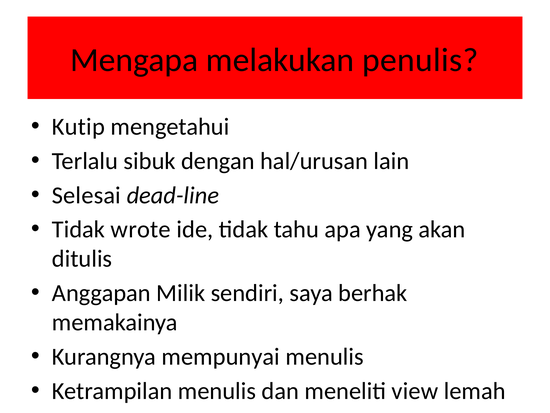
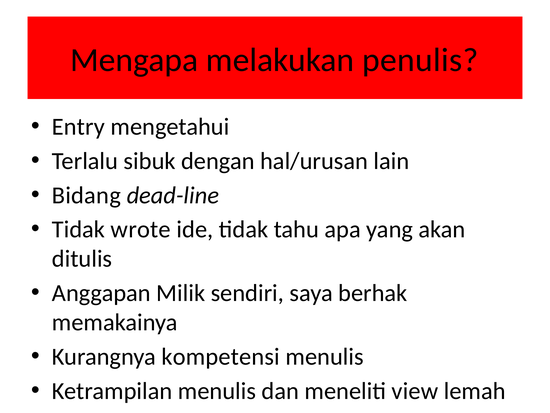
Kutip: Kutip -> Entry (78, 127)
Selesai: Selesai -> Bidang (86, 195)
mempunyai: mempunyai -> kompetensi (221, 356)
